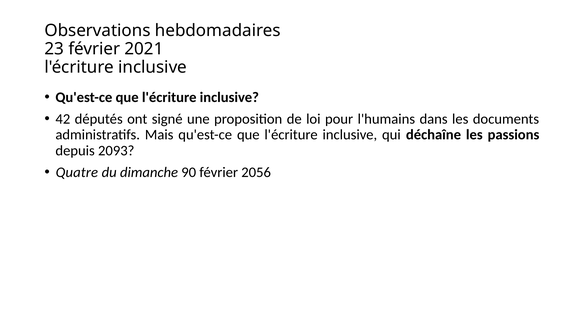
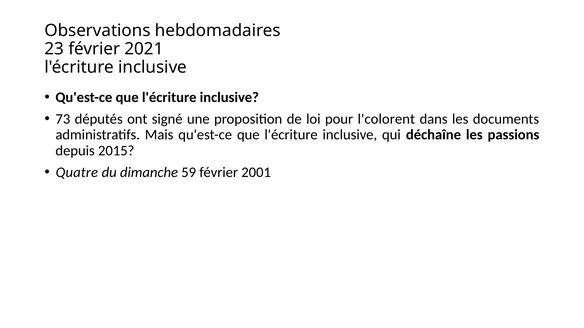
42: 42 -> 73 (63, 119)
l'humains: l'humains -> l'colorent (386, 119)
2093: 2093 -> 2015 (116, 151)
90: 90 -> 59 (189, 173)
2056: 2056 -> 2001 (256, 173)
